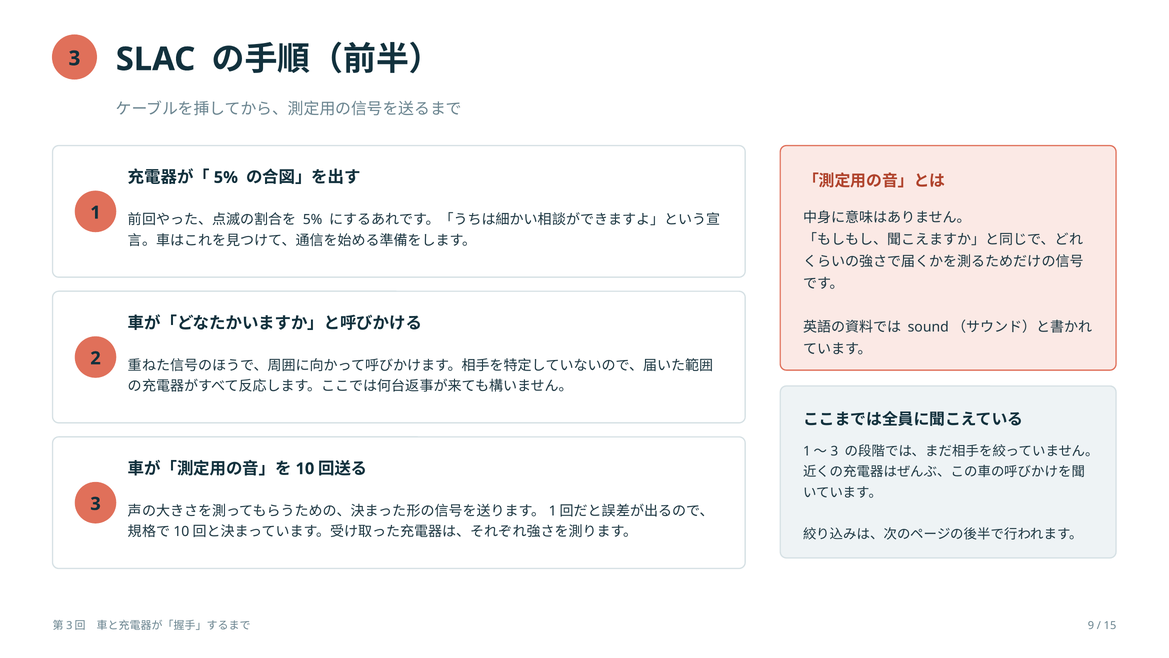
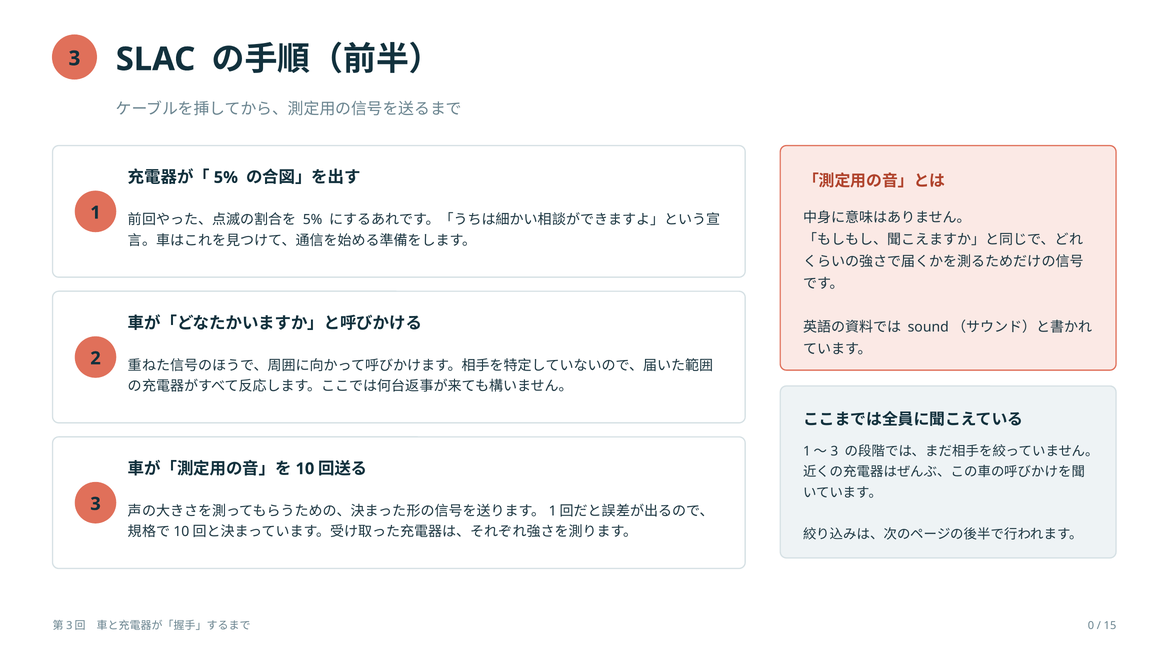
9: 9 -> 0 (1091, 625)
